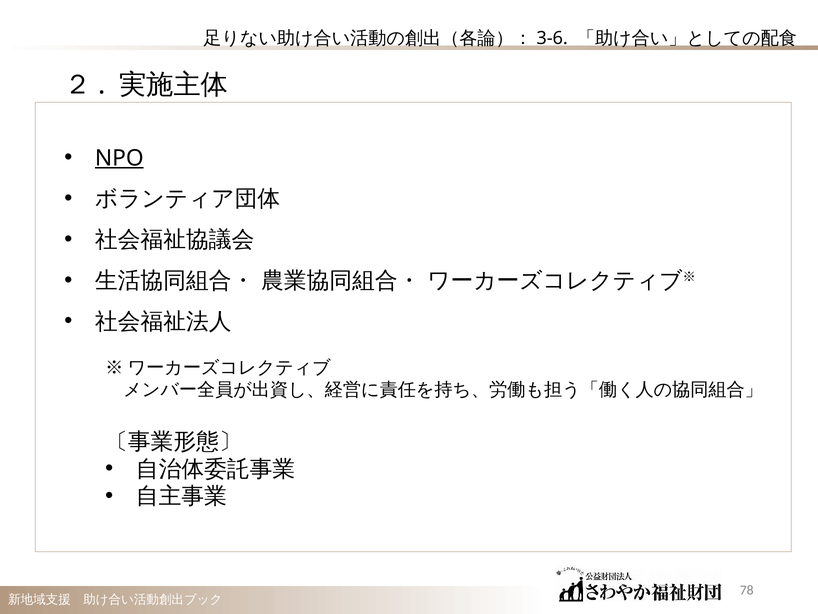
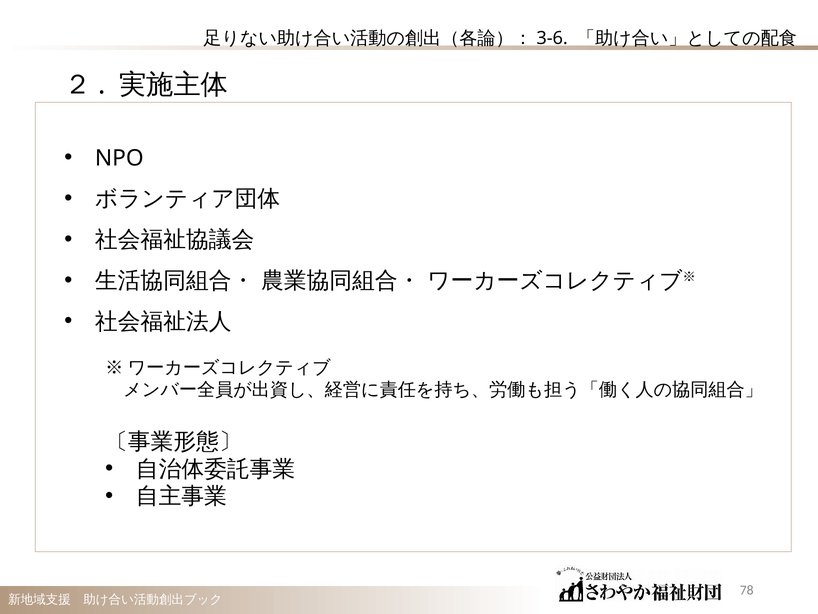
NPO underline: present -> none (119, 158)
